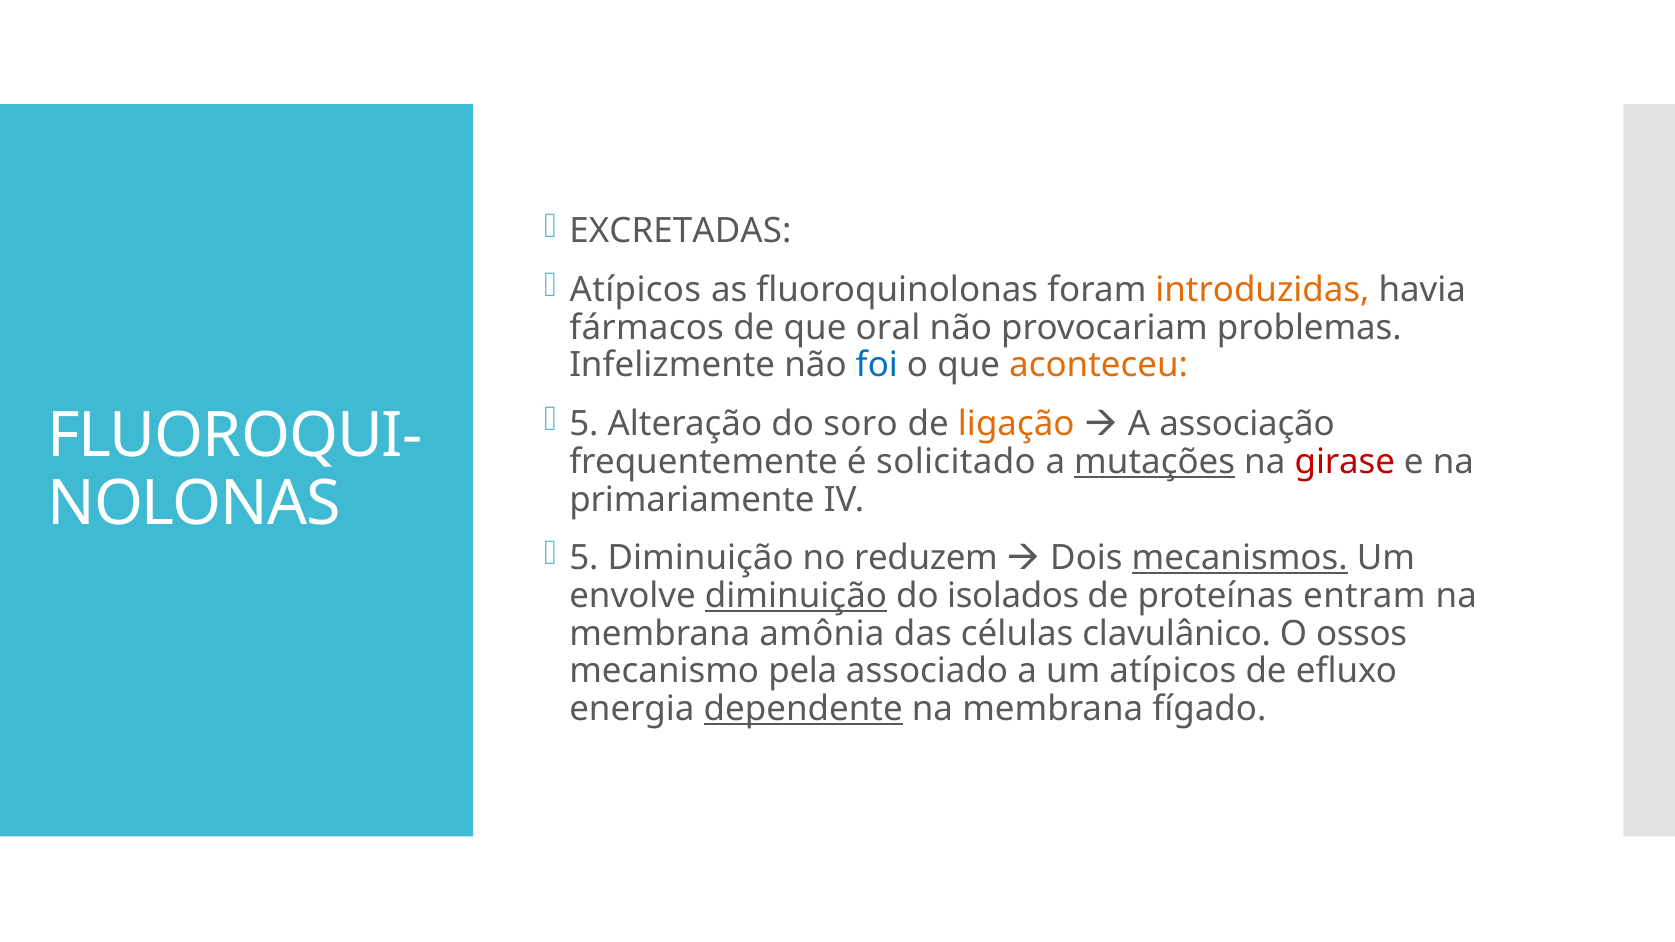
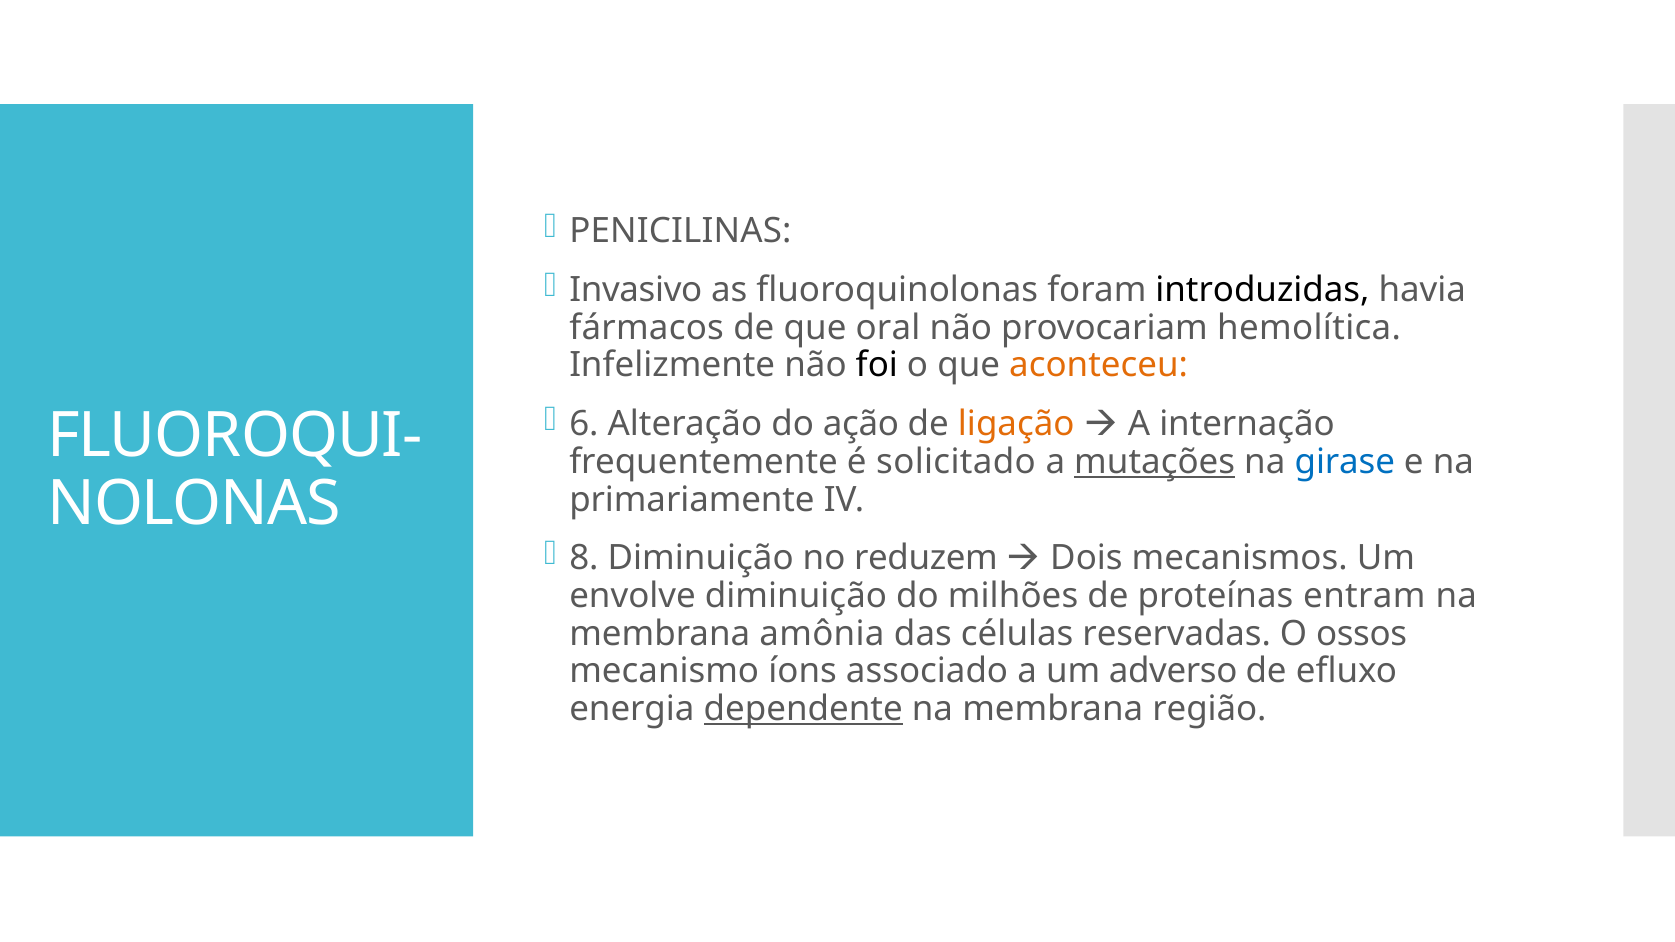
EXCRETADAS: EXCRETADAS -> PENICILINAS (680, 231)
Atípicos: Atípicos -> Invasivo (636, 290)
introduzidas colour: orange -> black (1262, 290)
problemas: problemas -> hemolítica (1309, 328)
foi colour: blue -> black (877, 365)
5: 5 -> 6 (584, 424)
soro: soro -> ação (861, 424)
associação: associação -> internação (1247, 424)
girase colour: red -> blue (1345, 462)
5: 5 -> 8 (584, 558)
mecanismos underline: present -> none (1240, 558)
diminuição underline: present -> none (796, 596)
isolados: isolados -> milhões (1013, 596)
clavulânico: clavulânico -> reservadas (1177, 634)
pela: pela -> íons (803, 671)
um atípicos: atípicos -> adverso (1173, 671)
fígado: fígado -> região (1209, 709)
